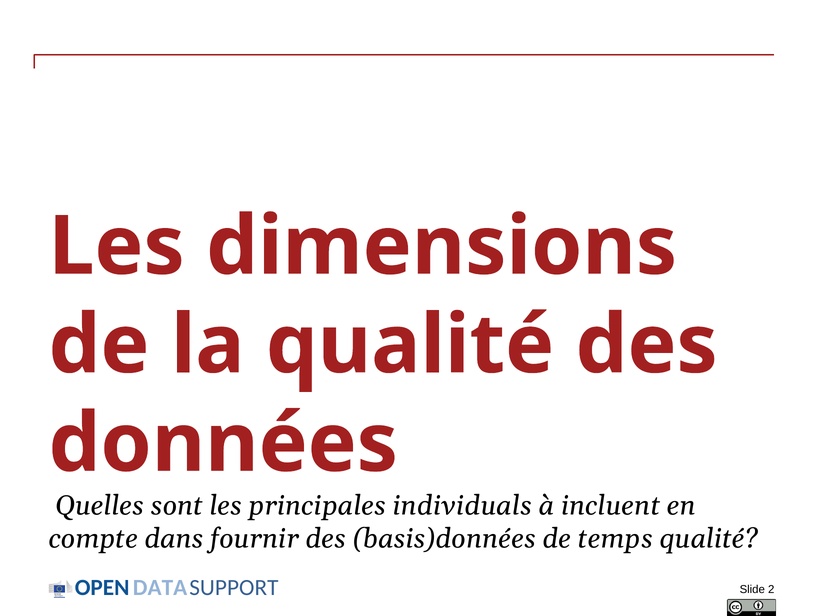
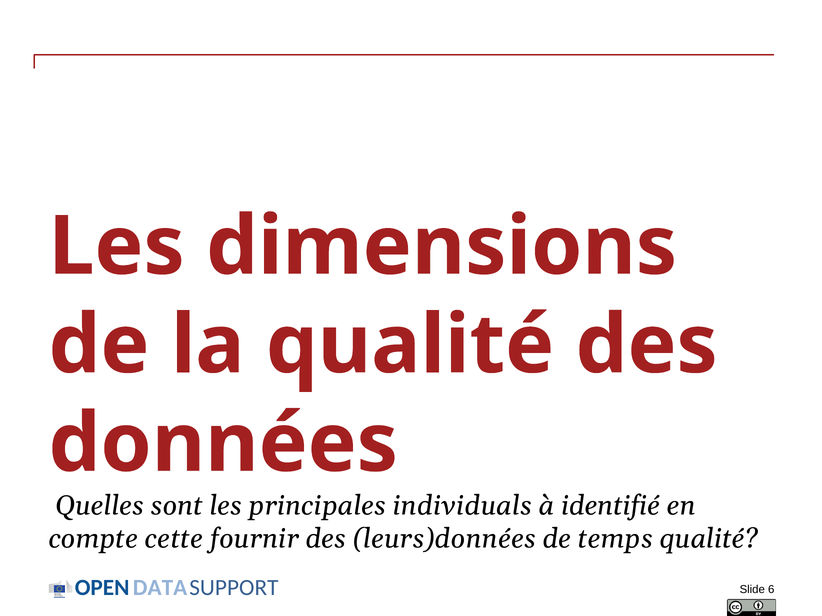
incluent: incluent -> identifié (611, 506)
dans: dans -> cette (174, 539)
basis)données: basis)données -> leurs)données (444, 539)
2: 2 -> 6 (771, 590)
